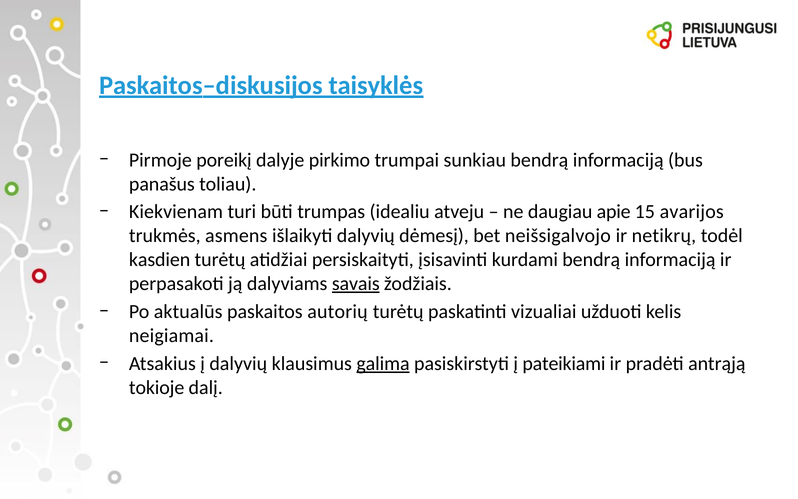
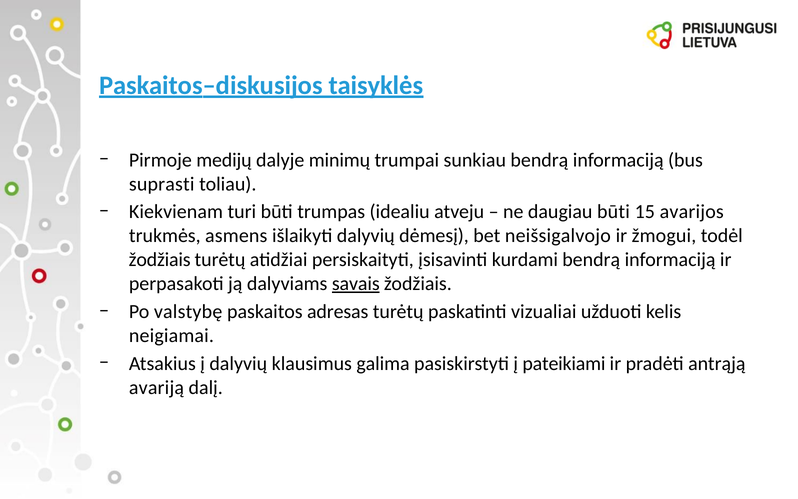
poreikį: poreikį -> medijų (224, 160)
pirkimo: pirkimo -> minimų (339, 160)
panašus: panašus -> suprasti (162, 184)
daugiau apie: apie -> būti (613, 212)
netikrų: netikrų -> žmogui (664, 236)
kasdien: kasdien -> žodžiais (160, 260)
aktualūs: aktualūs -> valstybę (188, 312)
autorių: autorių -> adresas (338, 312)
galima underline: present -> none (383, 363)
tokioje: tokioje -> avariją (156, 387)
